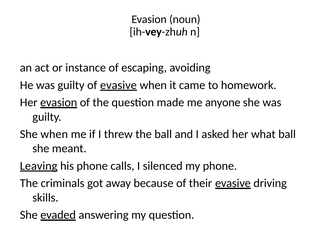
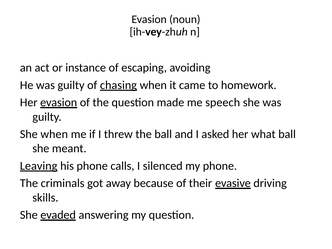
of evasive: evasive -> chasing (118, 85)
anyone: anyone -> speech (223, 102)
